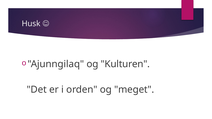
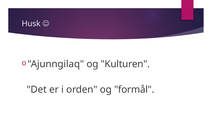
meget: meget -> formål (134, 90)
